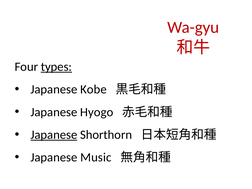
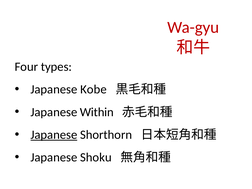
types underline: present -> none (56, 67)
Hyogo: Hyogo -> Within (97, 112)
Music: Music -> Shoku (96, 157)
